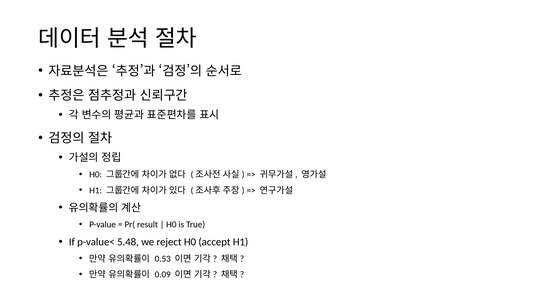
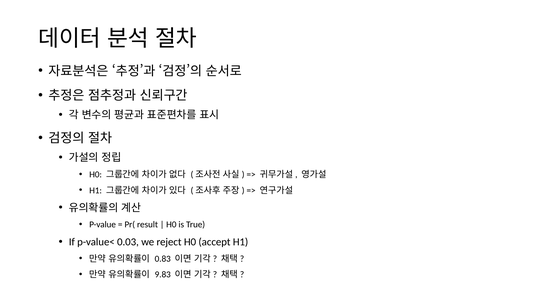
5.48: 5.48 -> 0.03 (128, 242)
0.53: 0.53 -> 0.83 (163, 259)
0.09: 0.09 -> 9.83 (163, 275)
